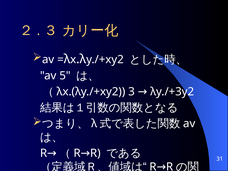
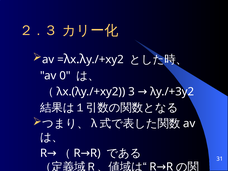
5: 5 -> 0 (65, 76)
